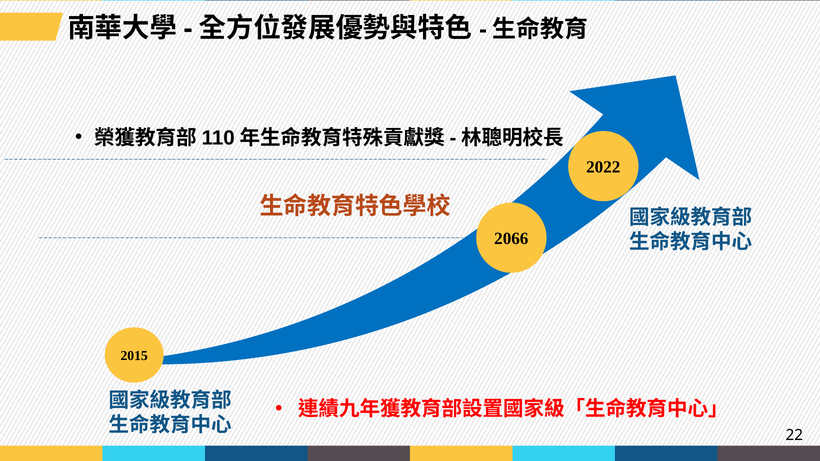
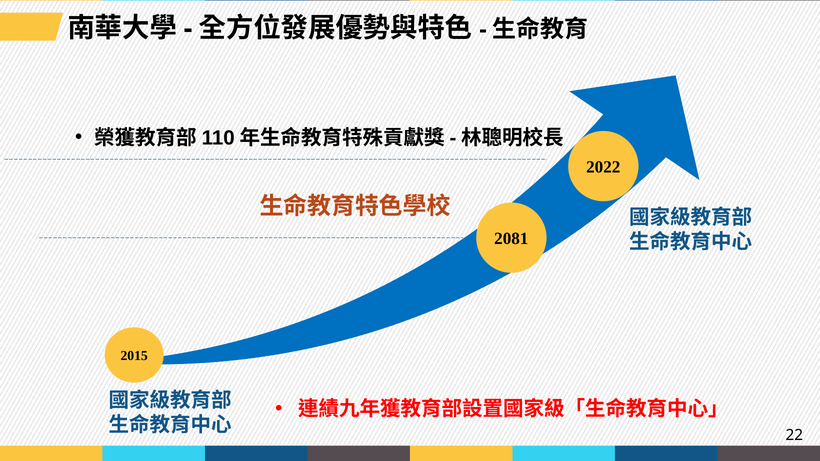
2066: 2066 -> 2081 (511, 239)
